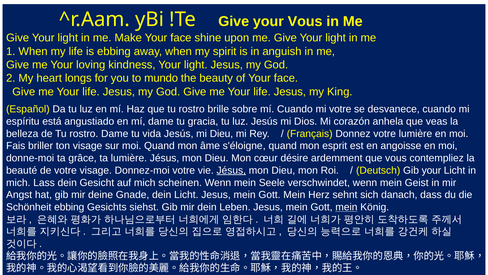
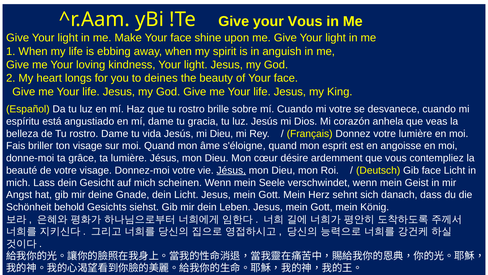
mundo: mundo -> deines (161, 78)
Gib your: your -> face (431, 170)
Schönheit ebbing: ebbing -> behold (69, 207)
mein underline: present -> none (346, 207)
